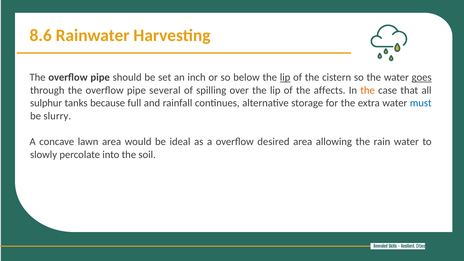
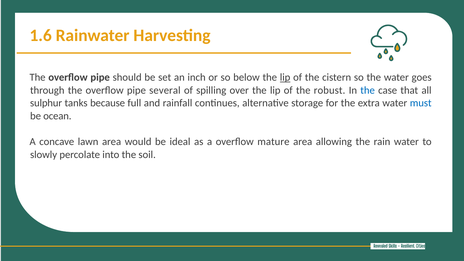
8.6: 8.6 -> 1.6 (41, 36)
goes underline: present -> none (422, 77)
affects: affects -> robust (330, 90)
the colour: orange -> blue (368, 90)
slurry: slurry -> ocean (57, 116)
desired: desired -> mature (273, 142)
